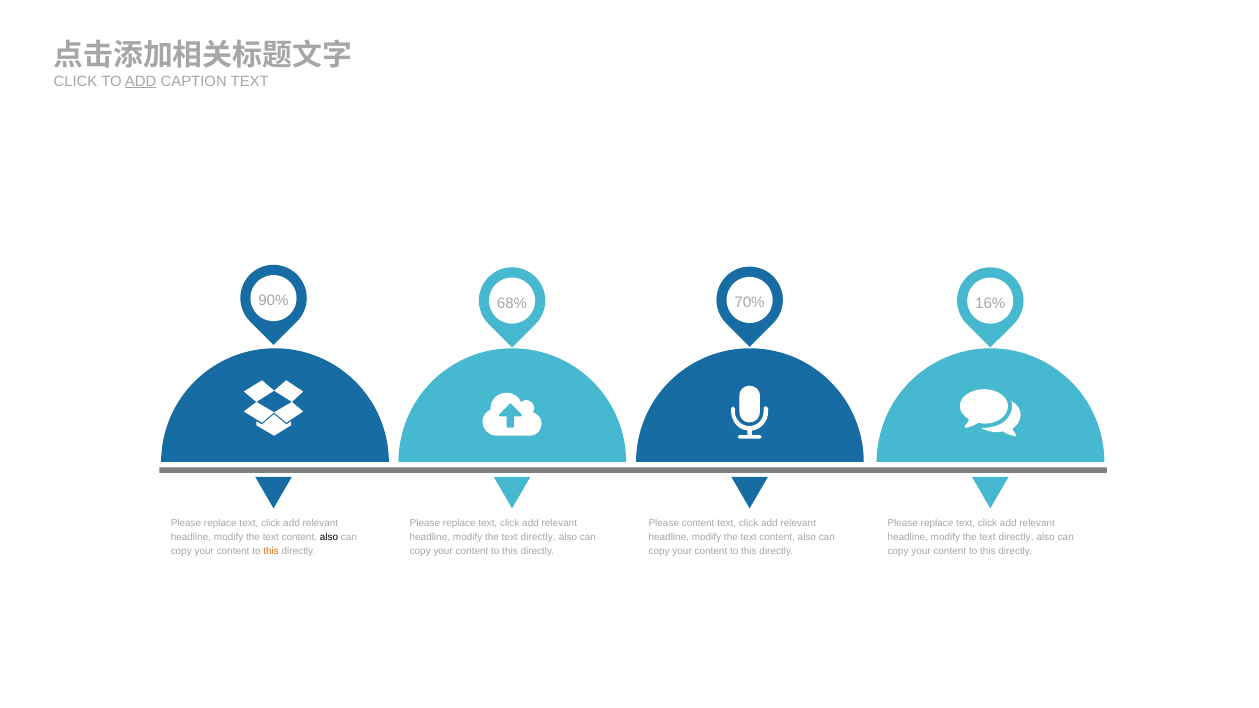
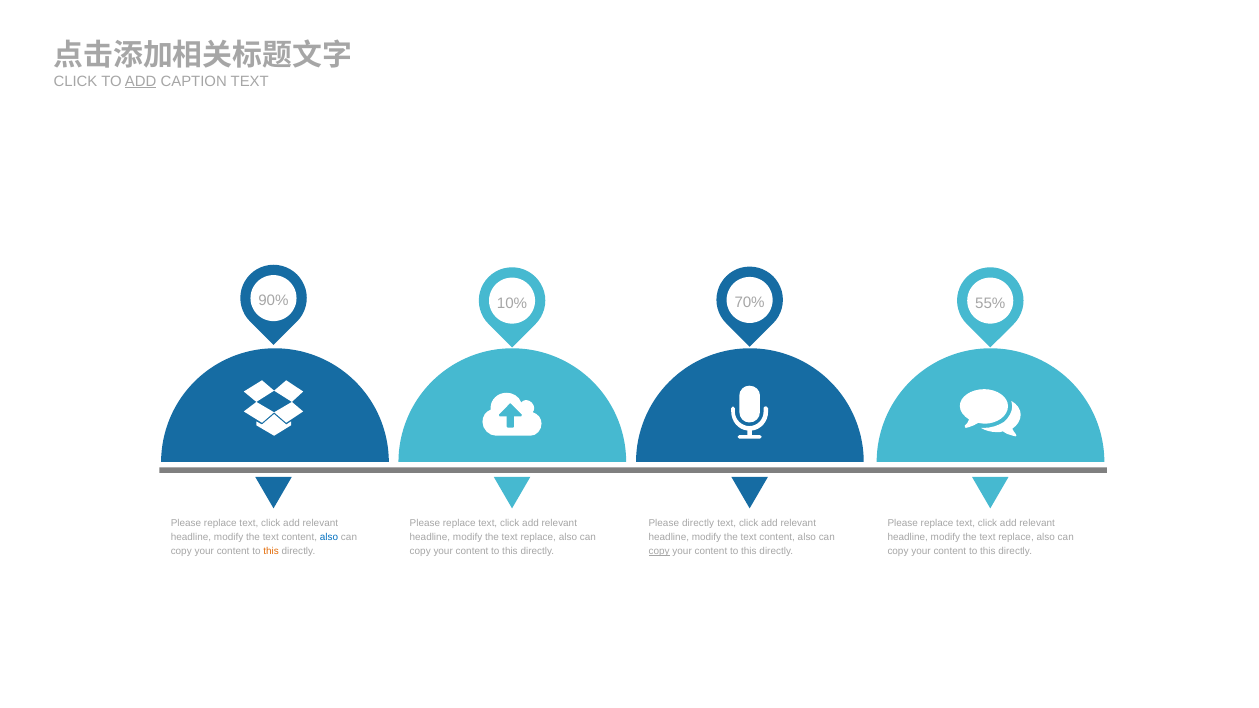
68%: 68% -> 10% (512, 304)
16%: 16% -> 55% (990, 304)
Please content: content -> directly (698, 523)
also colour: black -> blue (329, 537)
directly: directly -> replace (538, 537)
directly: directly -> replace (1016, 537)
copy underline: none -> present (659, 552)
